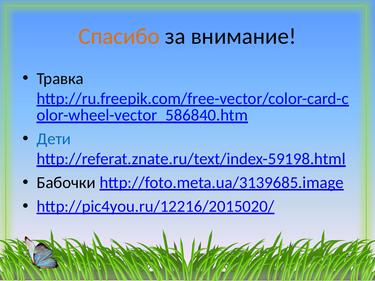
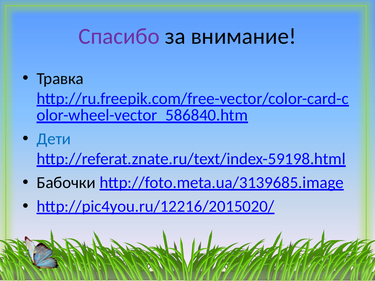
Спасибо colour: orange -> purple (119, 36)
